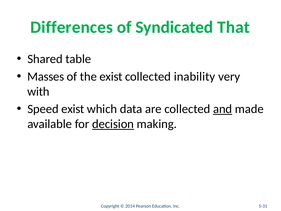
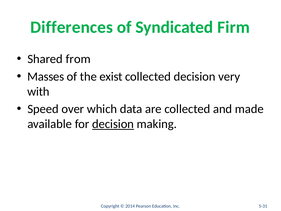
That: That -> Firm (234, 27)
table: table -> from (78, 59)
collected inability: inability -> decision (195, 76)
Speed exist: exist -> over (73, 109)
and underline: present -> none (223, 109)
